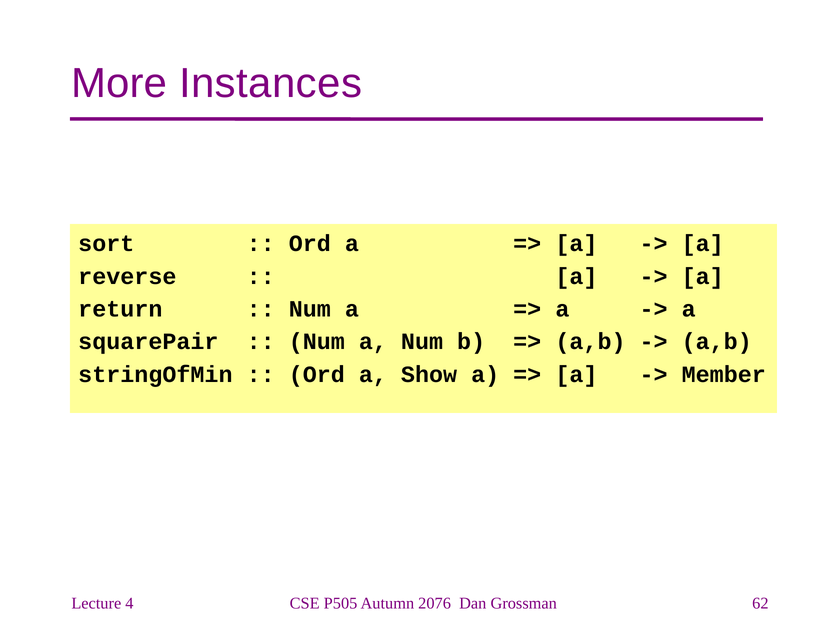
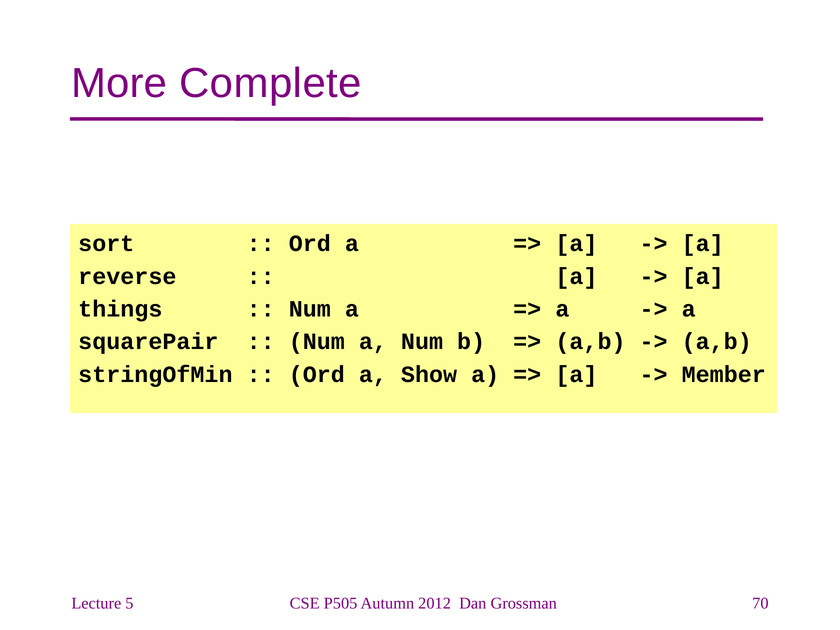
Instances: Instances -> Complete (271, 83)
return: return -> things (120, 309)
4: 4 -> 5 (129, 603)
2076: 2076 -> 2012 (435, 603)
62: 62 -> 70 (760, 603)
